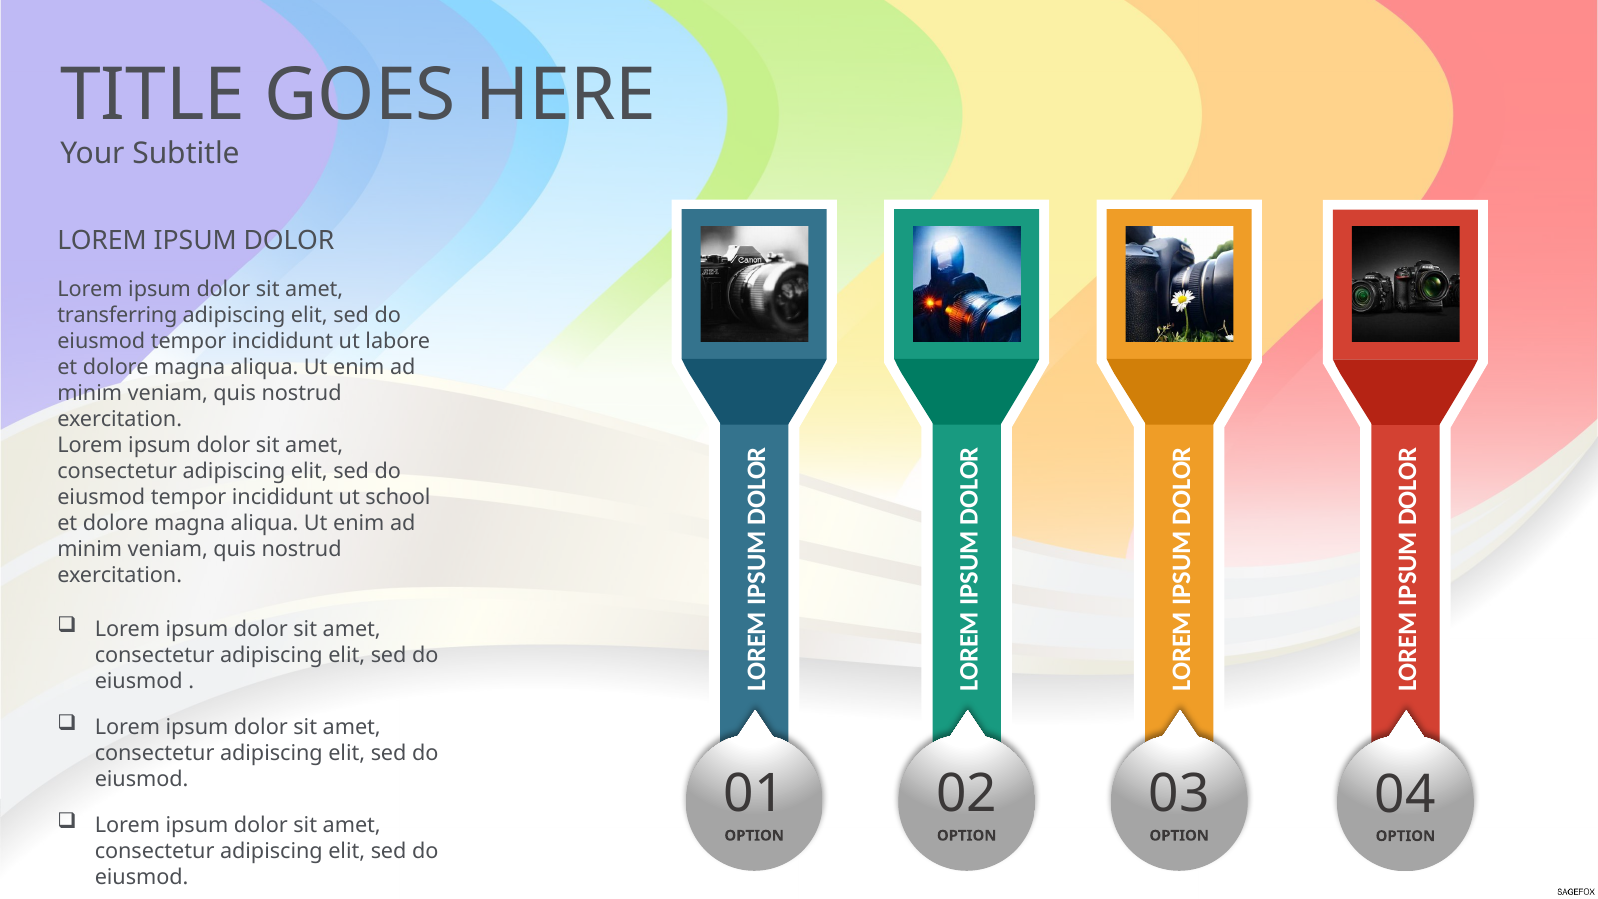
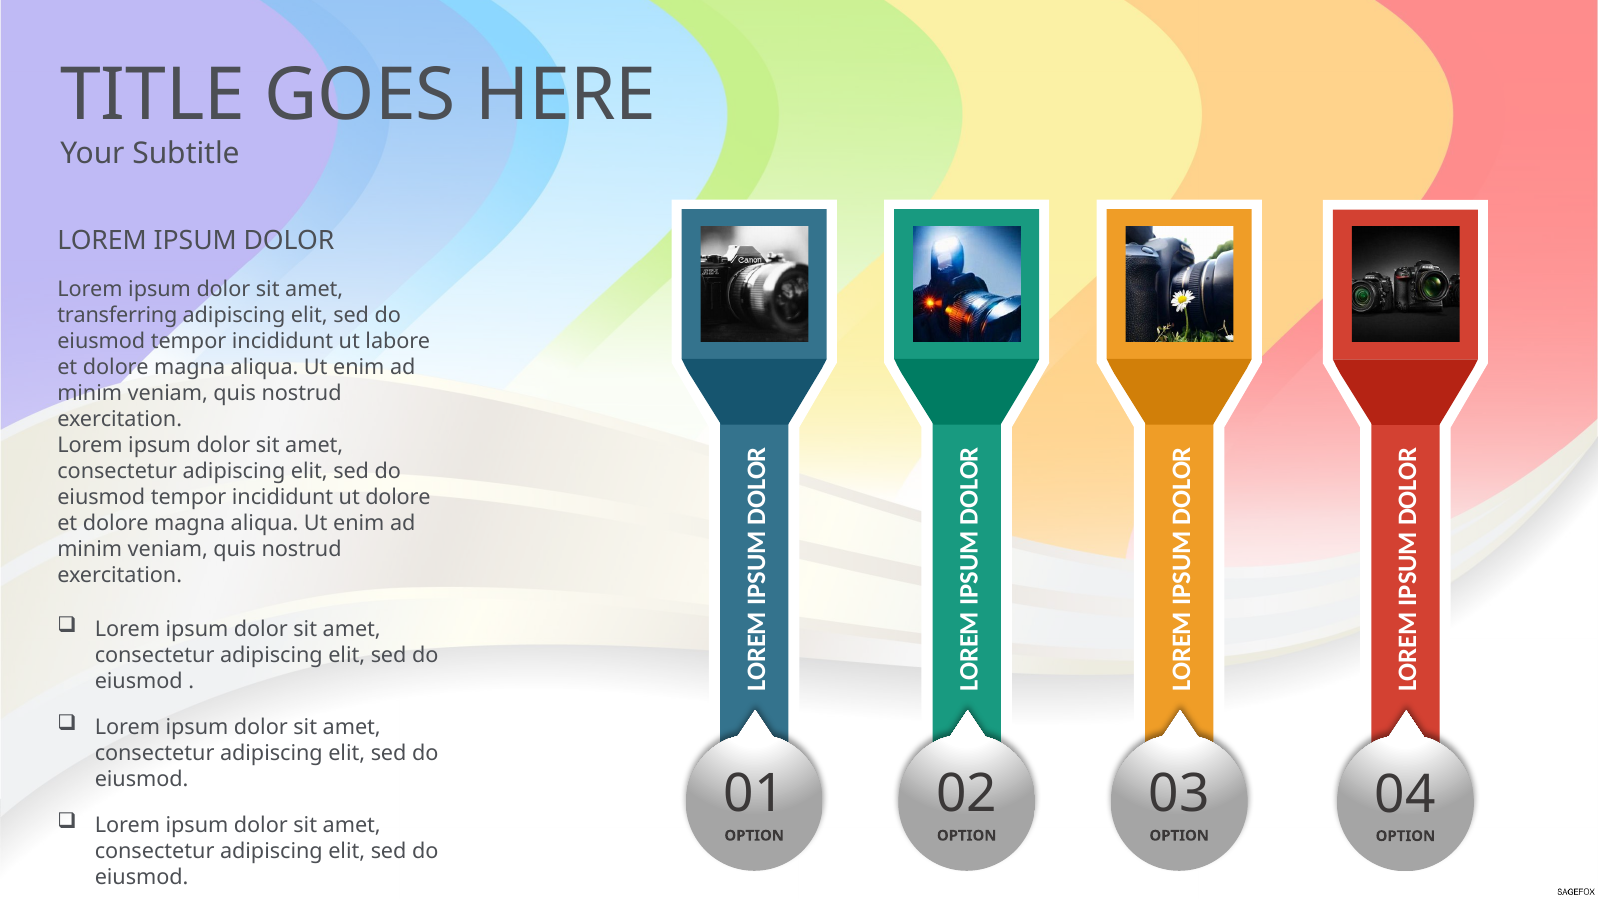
ut school: school -> dolore (398, 497)
